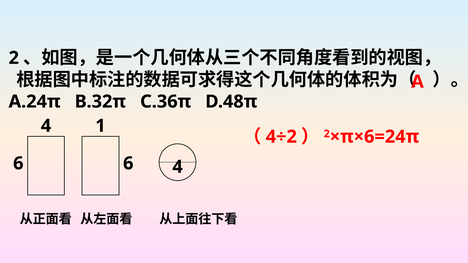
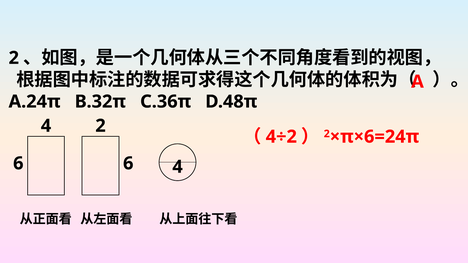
4 1: 1 -> 2 (101, 126)
